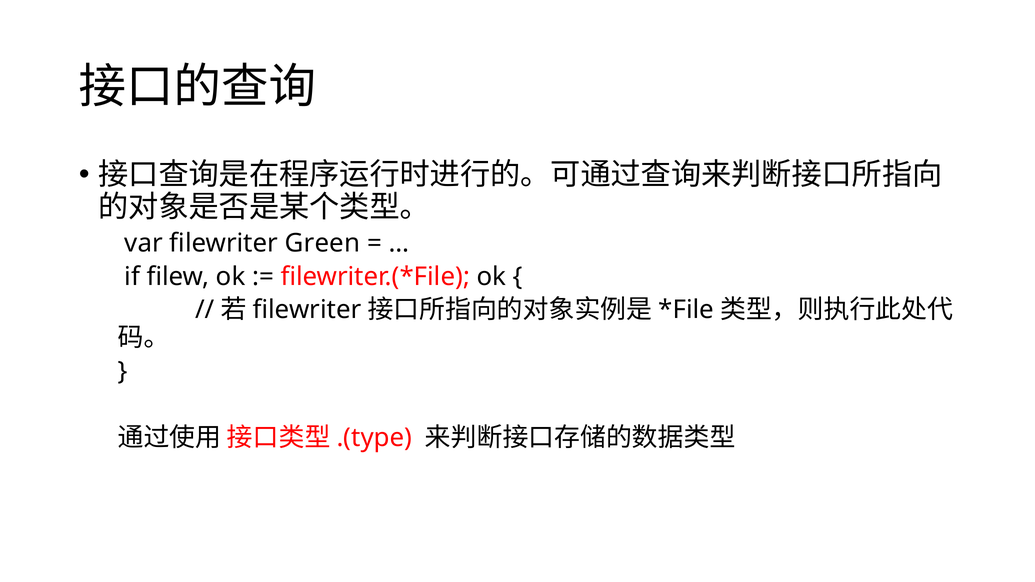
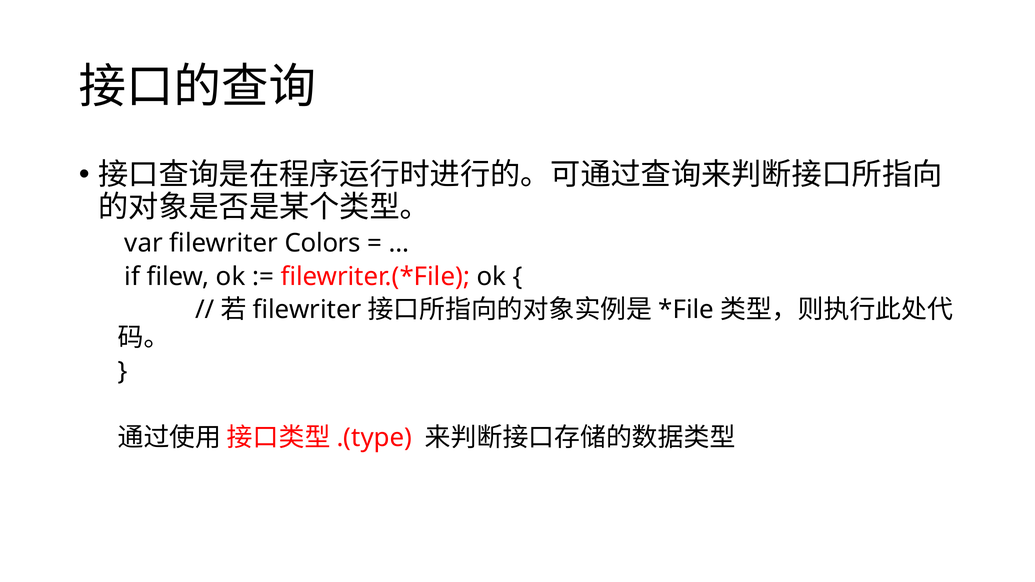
Green: Green -> Colors (323, 243)
